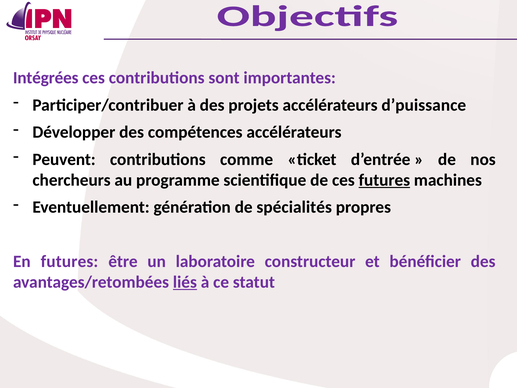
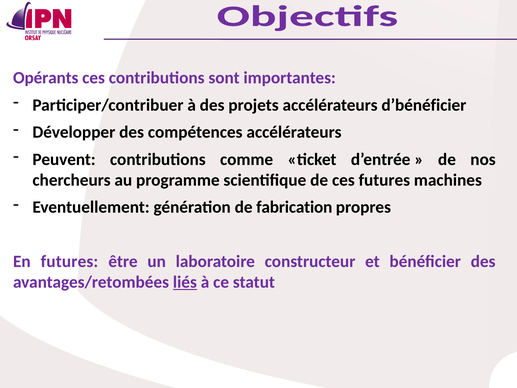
Intégrées: Intégrées -> Opérants (46, 78)
d’puissance: d’puissance -> d’bénéficier (424, 105)
futures underline: present -> none (384, 180)
spécialités: spécialités -> fabrication (294, 207)
